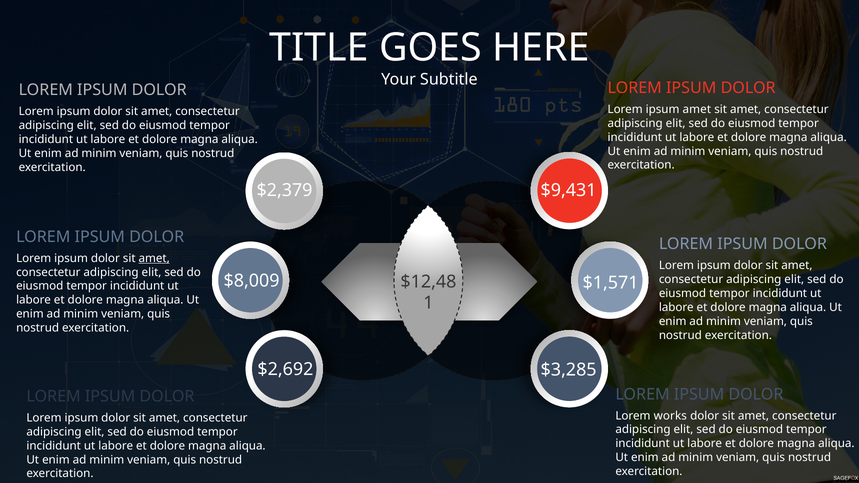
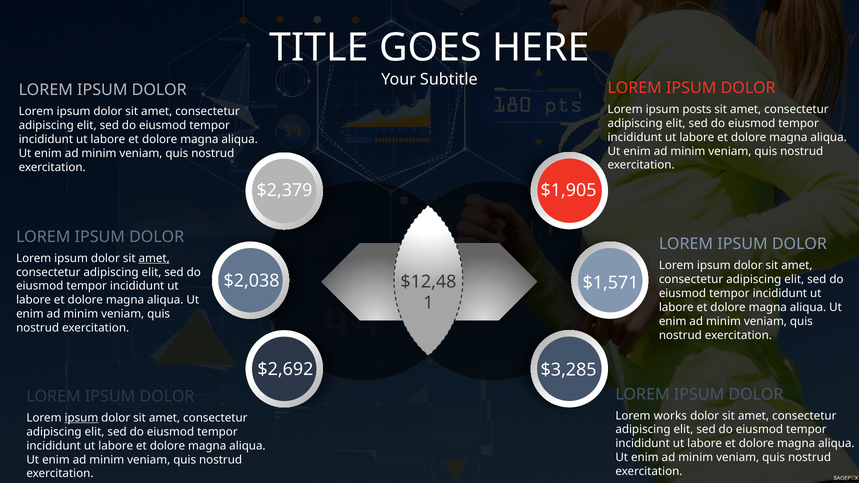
ipsum amet: amet -> posts (697, 109)
$9,431: $9,431 -> $1,905 (569, 191)
$8,009: $8,009 -> $2,038 (252, 281)
ipsum underline: none -> present (81, 418)
